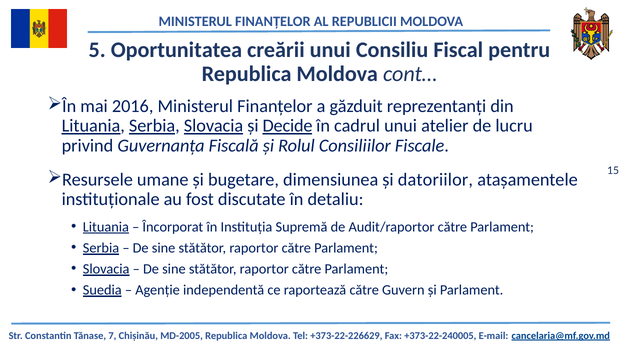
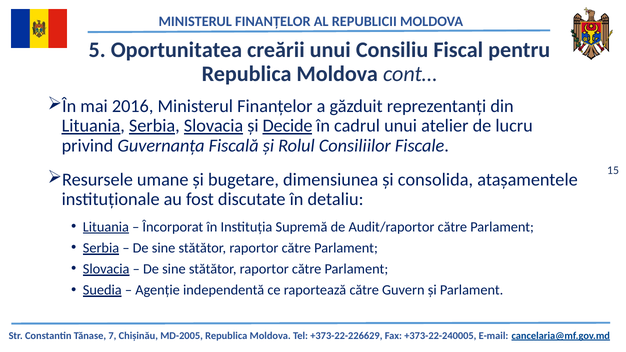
datoriilor: datoriilor -> consolida (435, 180)
